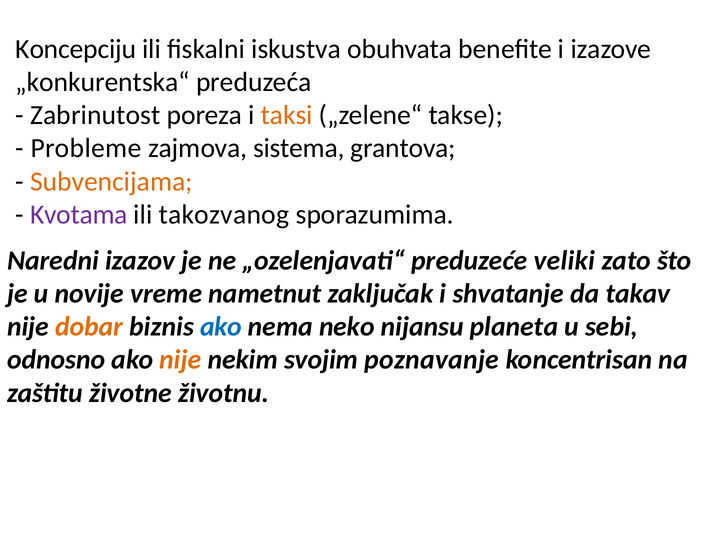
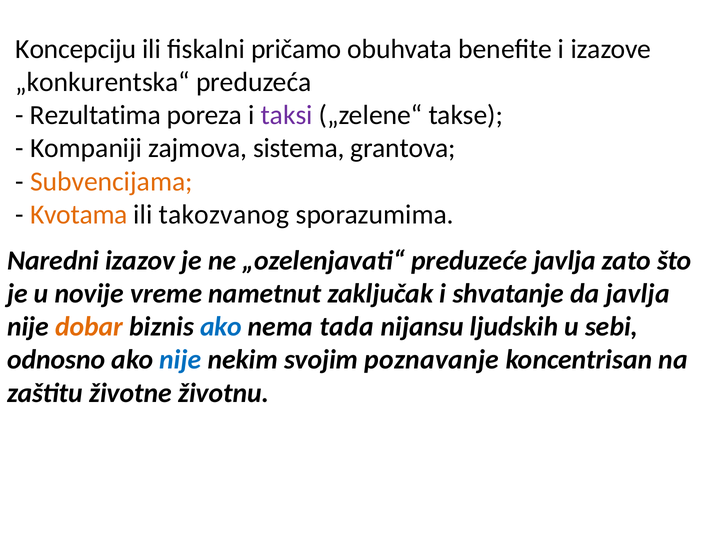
iskustva: iskustva -> pričamo (296, 49)
Zabrinutost: Zabrinutost -> Rezultatima (95, 115)
taksi colour: orange -> purple (287, 115)
Probleme: Probleme -> Kompaniji (86, 148)
Kvotama colour: purple -> orange (79, 215)
preduzeće veliki: veliki -> javlja (565, 261)
da takav: takav -> javlja (638, 294)
neko: neko -> tada (347, 327)
planeta: planeta -> ljudskih (514, 327)
nije colour: orange -> blue (180, 360)
